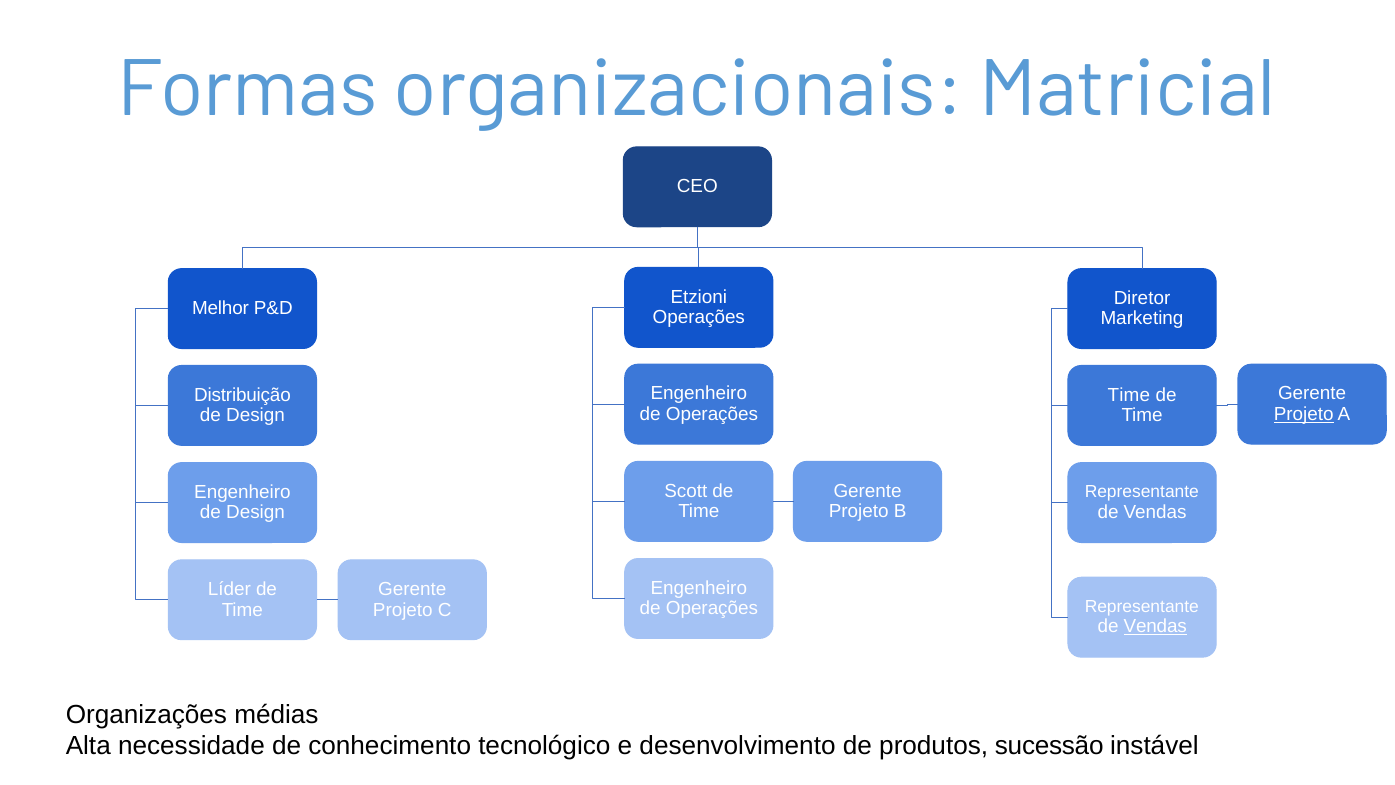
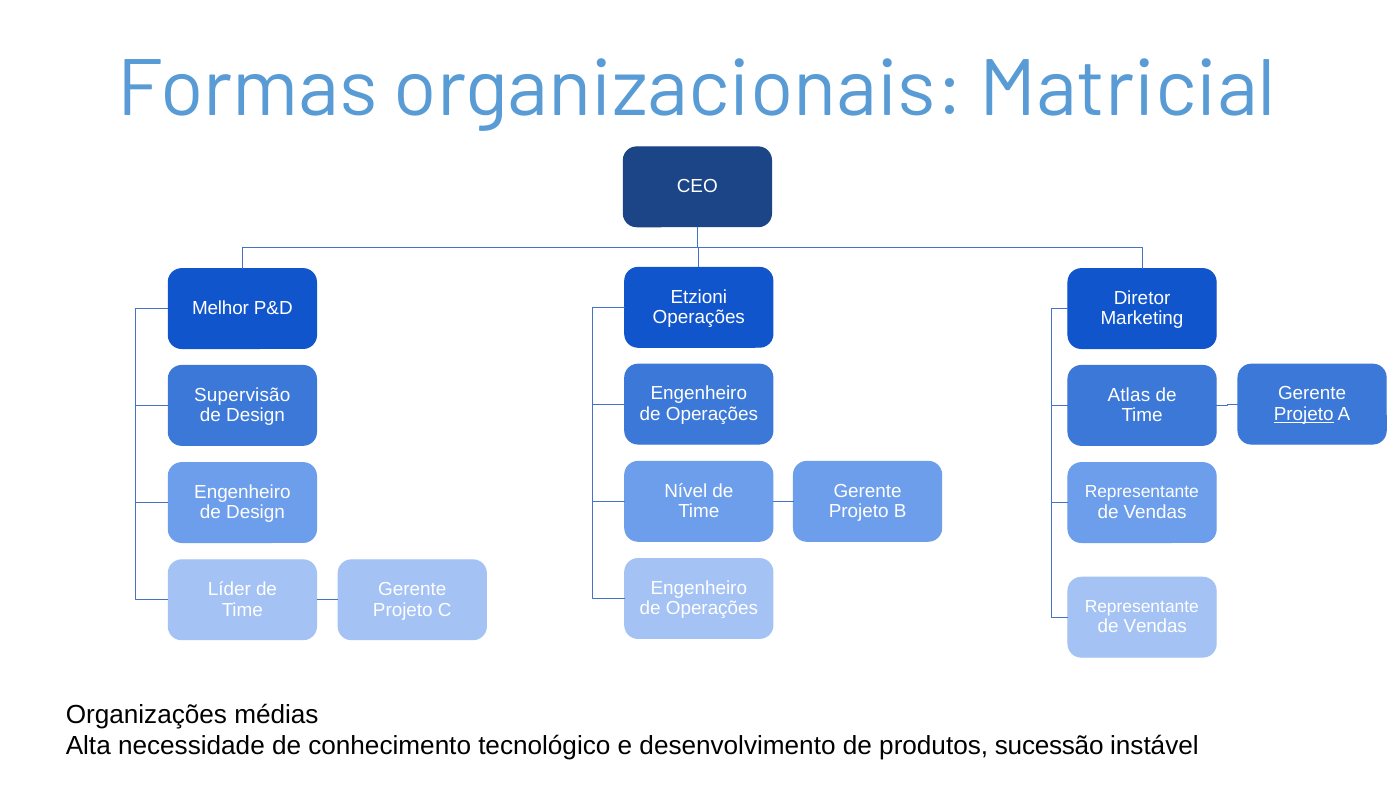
Distribuição: Distribuição -> Supervisão (242, 395)
Time: Time -> Atlas (1129, 395)
Scott: Scott -> Nível (686, 491)
Vendas underline: present -> none (1155, 626)
